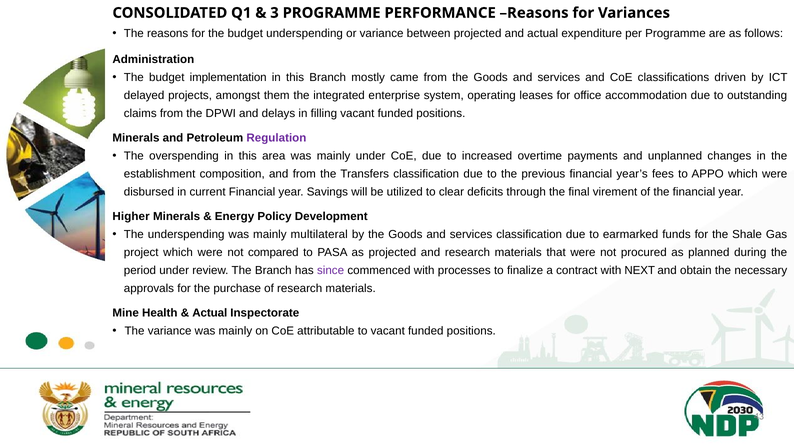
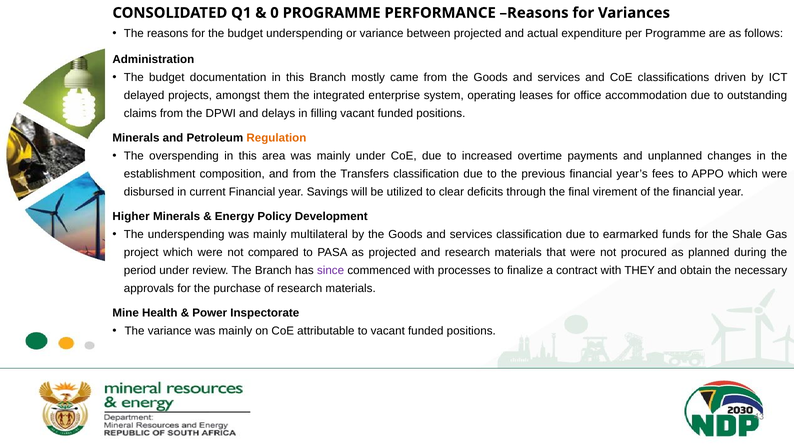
3: 3 -> 0 (274, 13)
implementation: implementation -> documentation (228, 78)
Regulation colour: purple -> orange (276, 138)
NEXT: NEXT -> THEY (640, 271)
Actual: Actual -> Power (210, 313)
